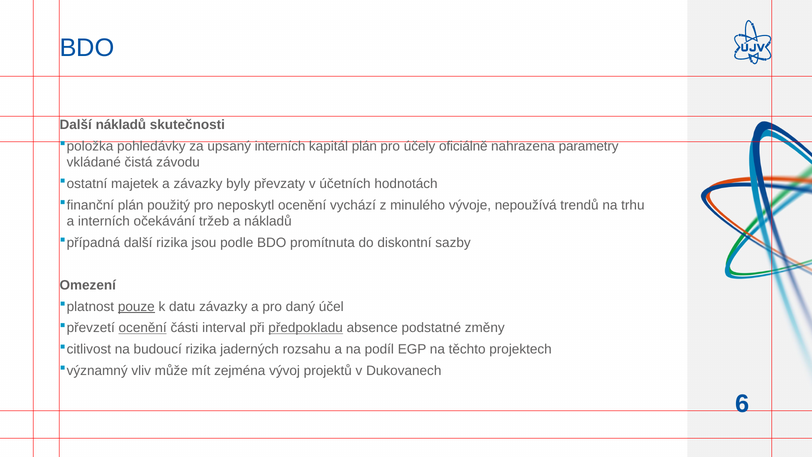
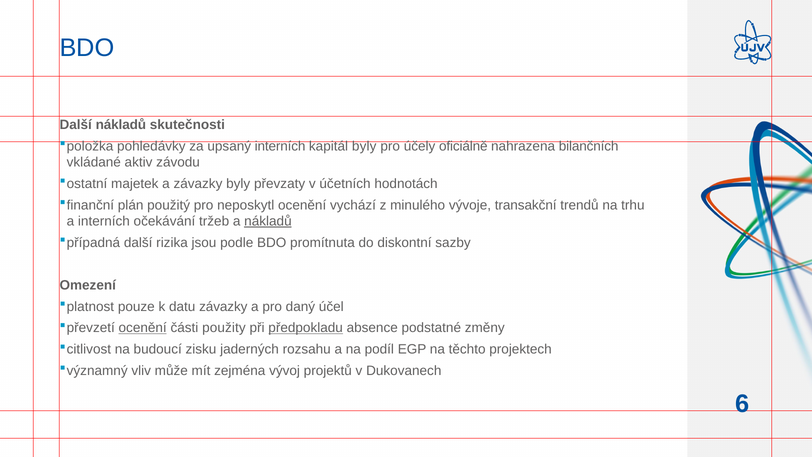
kapitál plán: plán -> byly (364, 146)
parametry: parametry -> bilančních (589, 146)
čistá: čistá -> aktiv (139, 162)
nepoužívá: nepoužívá -> transakční (526, 205)
nákladů underline: none -> present (268, 221)
pouze underline: present -> none (136, 306)
interval: interval -> použity (224, 328)
budoucí rizika: rizika -> zisku (201, 349)
